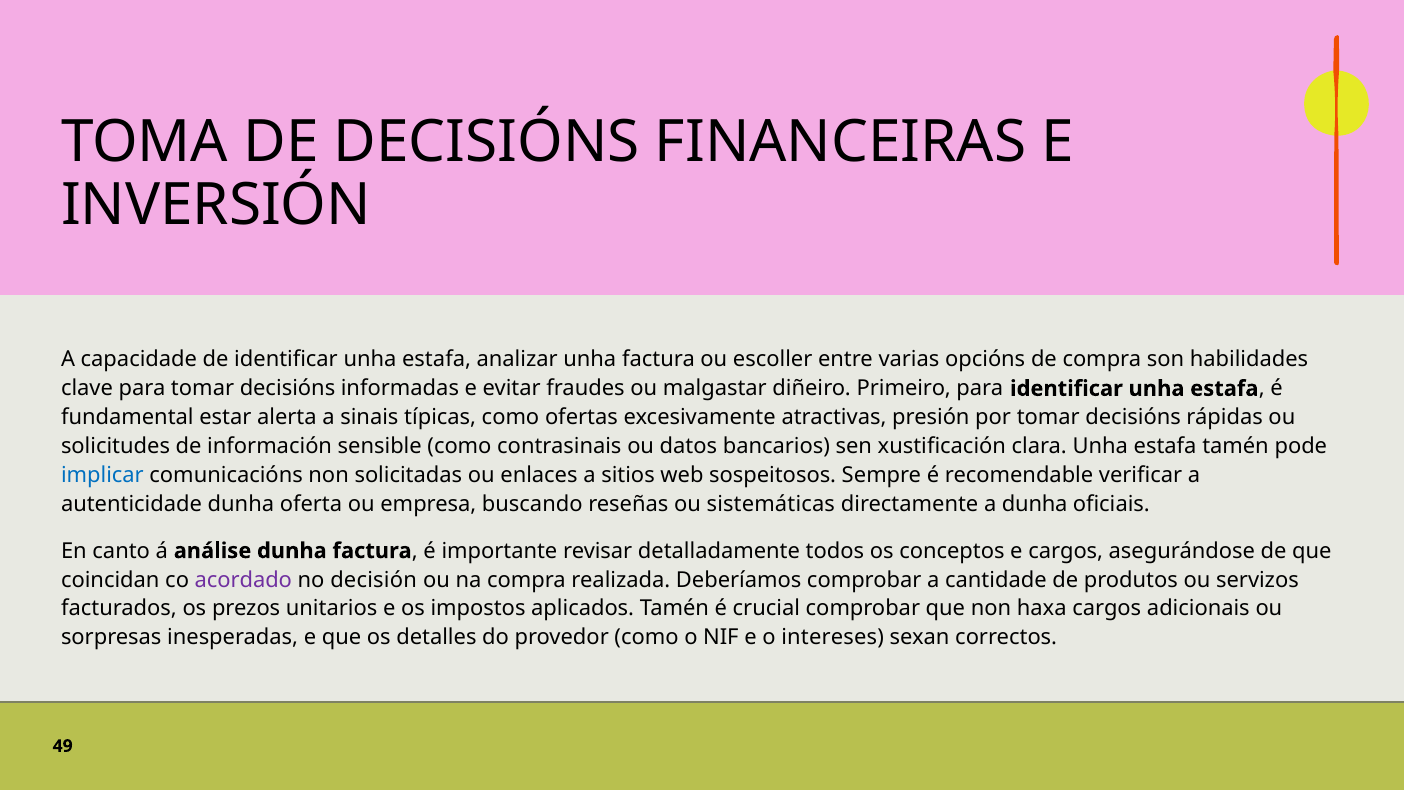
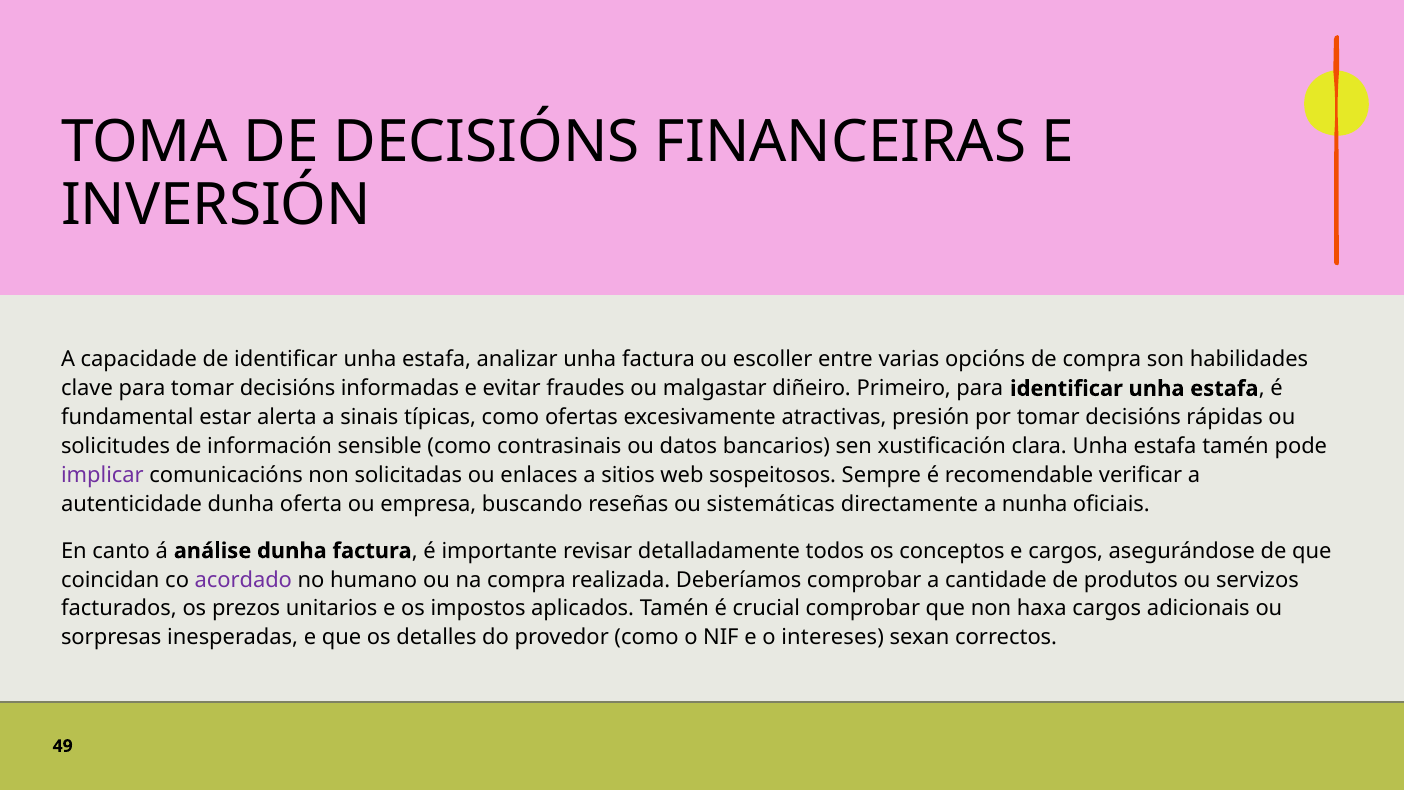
implicar colour: blue -> purple (102, 475)
a dunha: dunha -> nunha (1035, 504)
decisión: decisión -> humano (374, 580)
